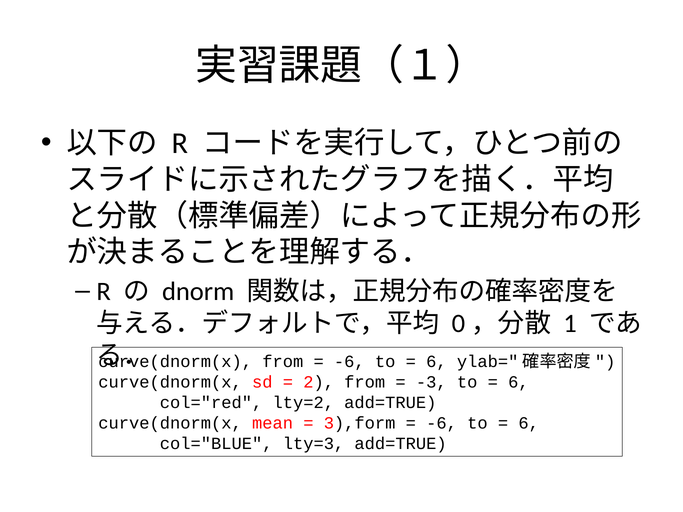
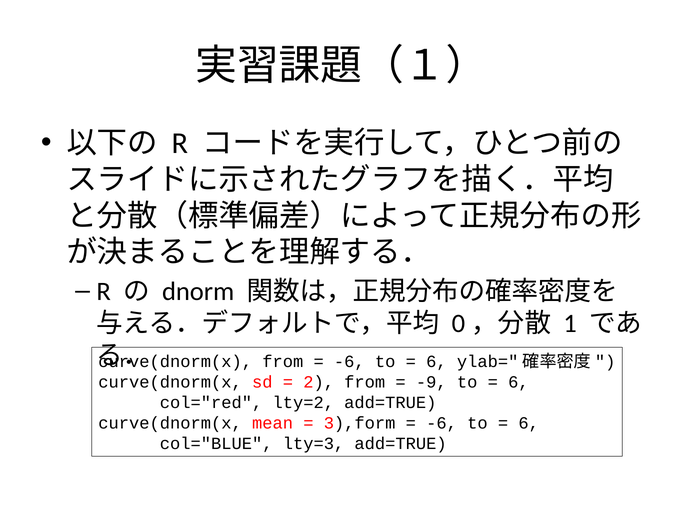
-3: -3 -> -9 (431, 382)
